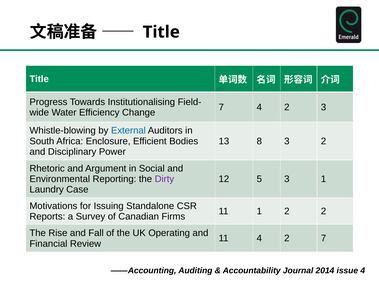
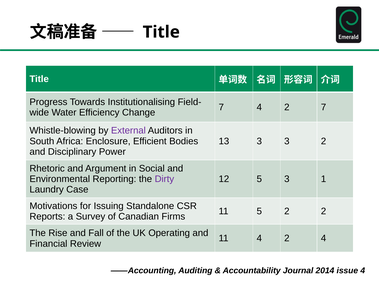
2 3: 3 -> 7 (324, 107)
External colour: blue -> purple (128, 131)
13 8: 8 -> 3 (259, 141)
11 1: 1 -> 5 (259, 211)
2 7: 7 -> 4 (324, 239)
